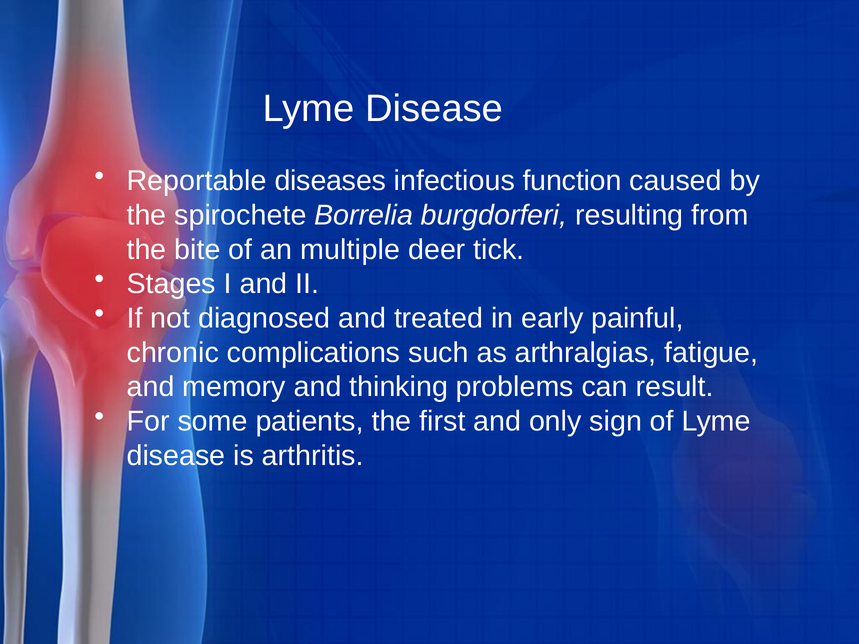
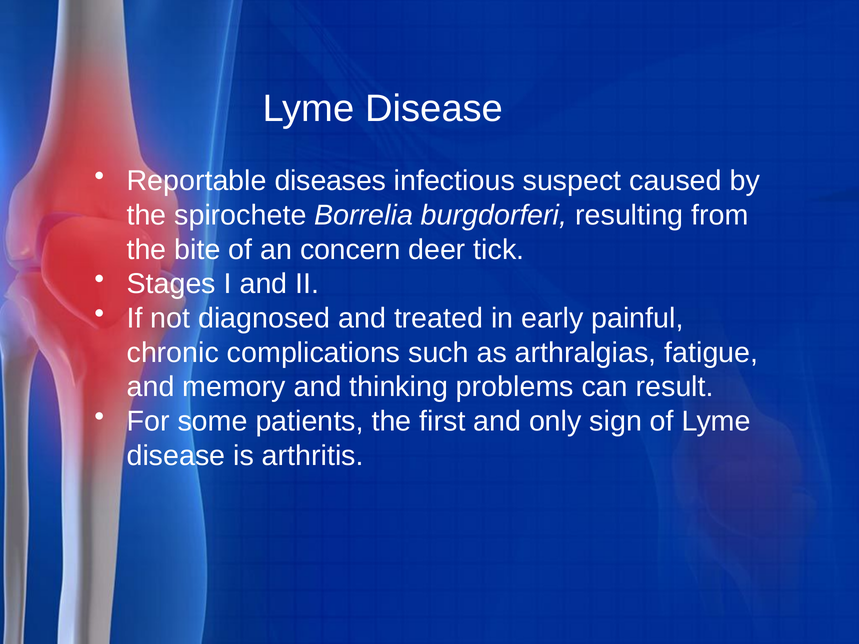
function: function -> suspect (572, 181)
multiple: multiple -> concern (350, 250)
